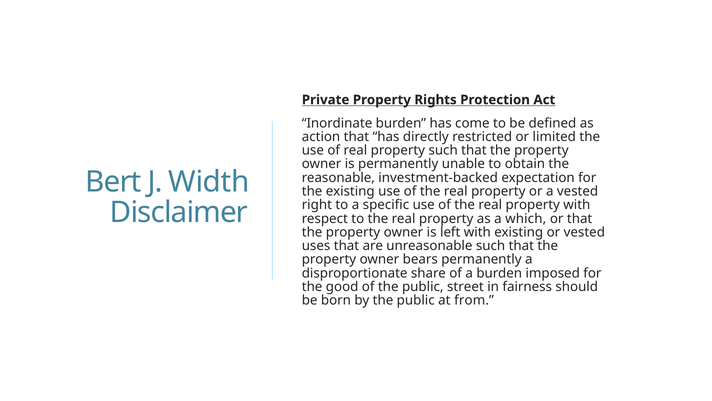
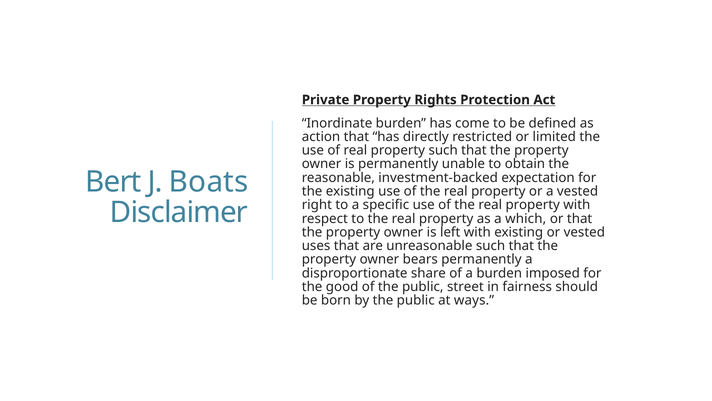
Width: Width -> Boats (209, 182)
from: from -> ways (474, 300)
